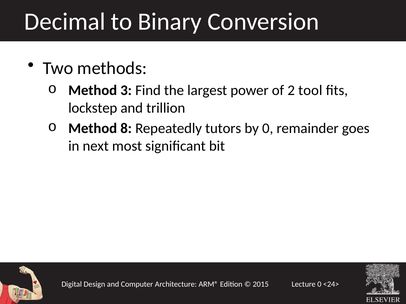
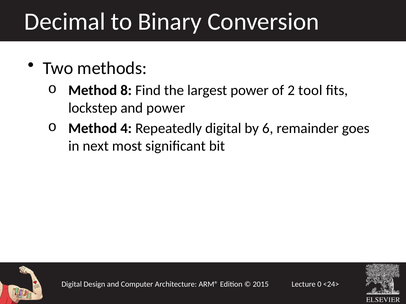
3: 3 -> 8 (126, 91)
and trillion: trillion -> power (166, 108)
8: 8 -> 4 (126, 129)
Repeatedly tutors: tutors -> digital (223, 129)
by 0: 0 -> 6 (268, 129)
